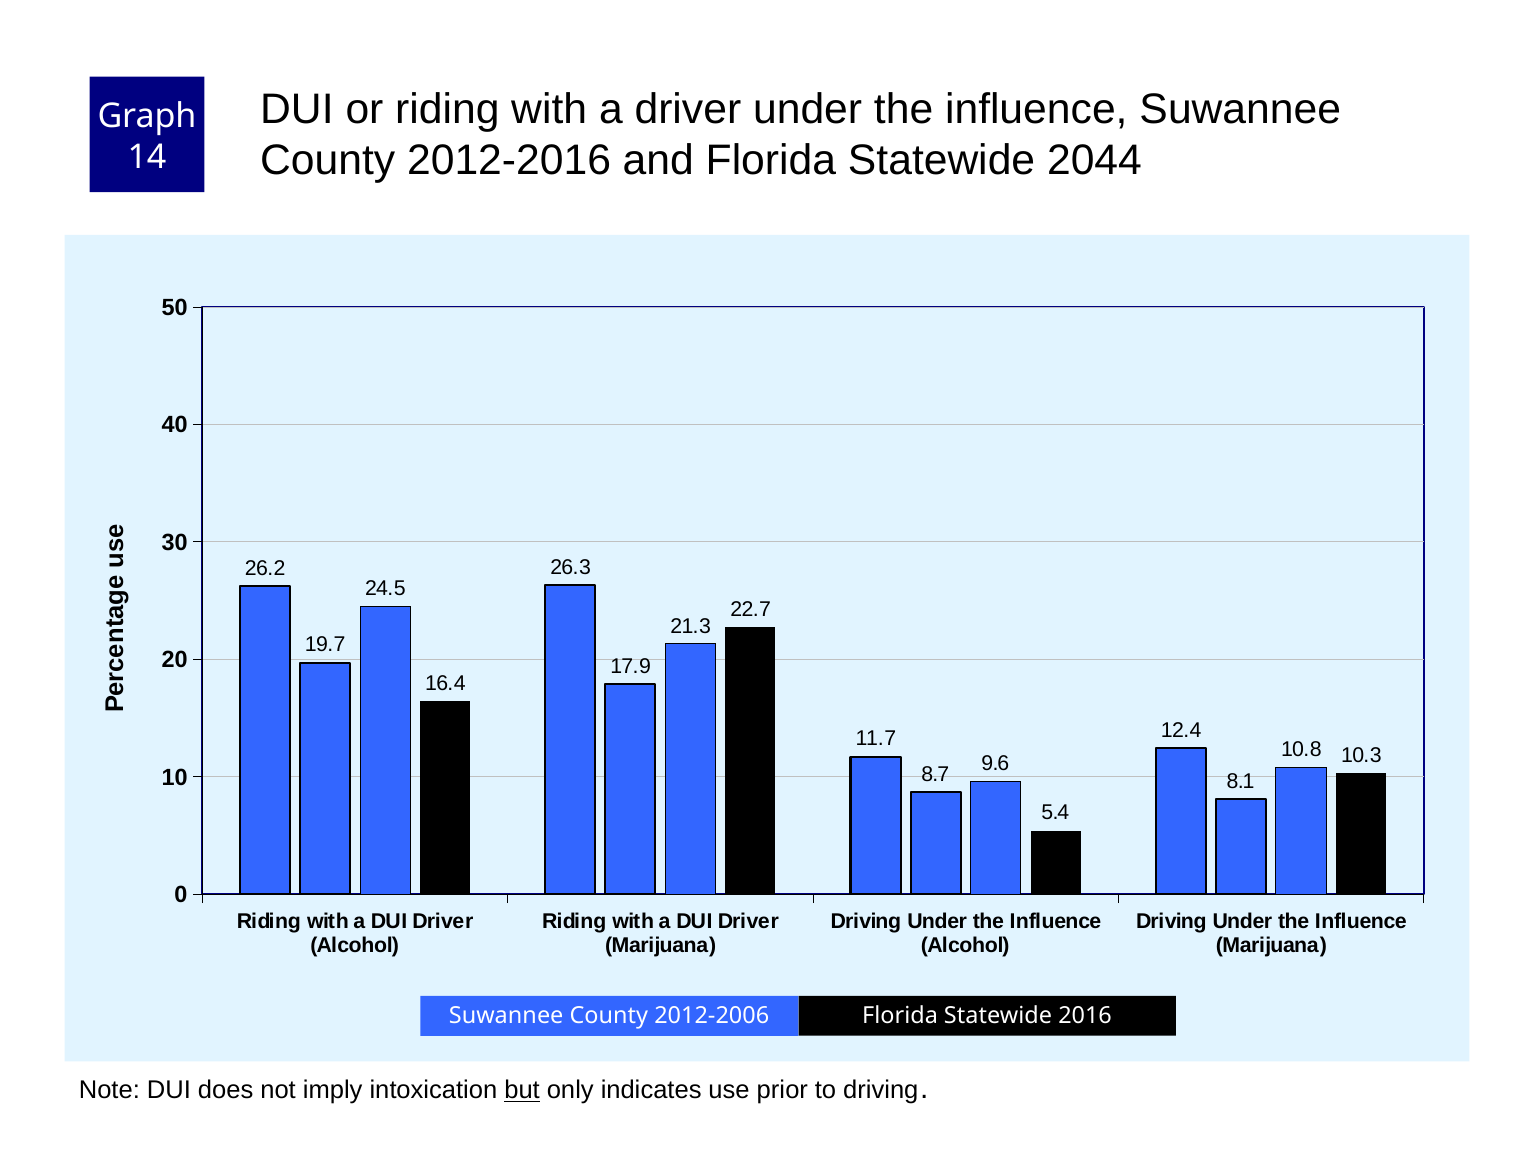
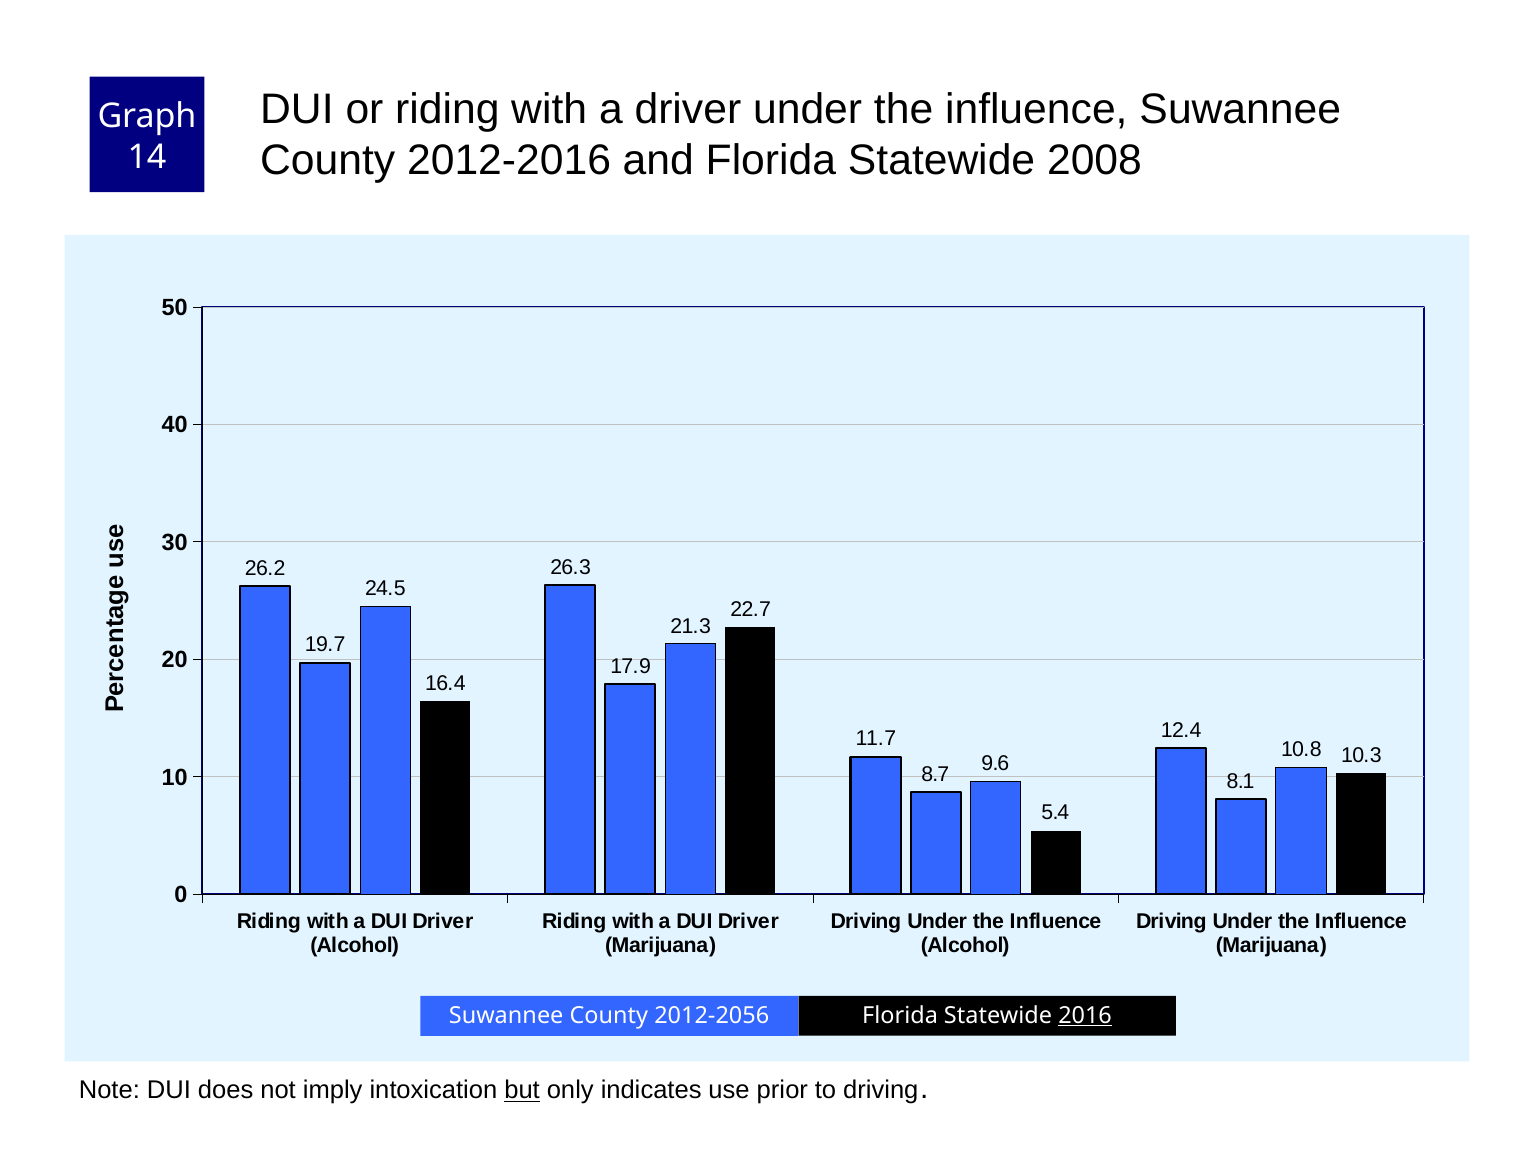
2044: 2044 -> 2008 (1094, 160)
2012-2006: 2012-2006 -> 2012-2056 (712, 1015)
2016 underline: none -> present (1085, 1015)
